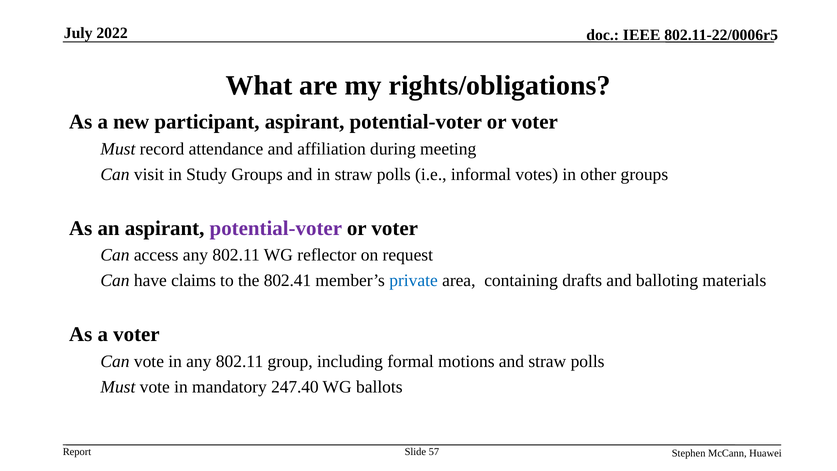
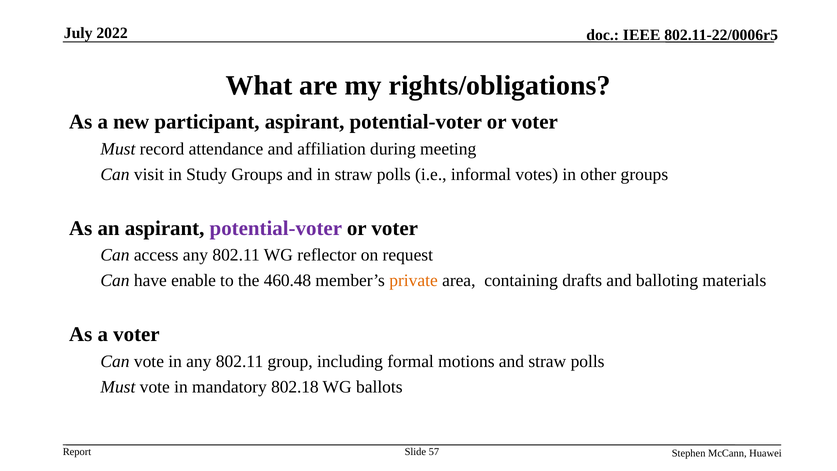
claims: claims -> enable (194, 280)
802.41: 802.41 -> 460.48 (287, 280)
private colour: blue -> orange (414, 280)
247.40: 247.40 -> 802.18 (295, 387)
